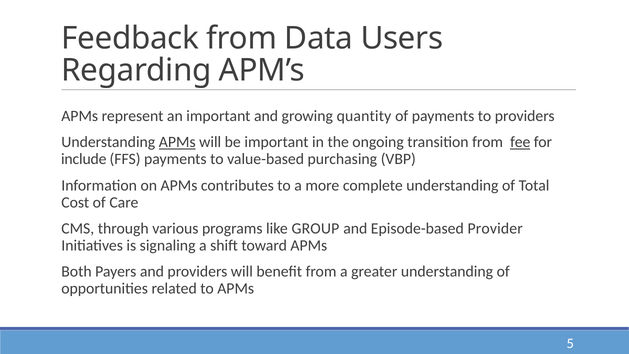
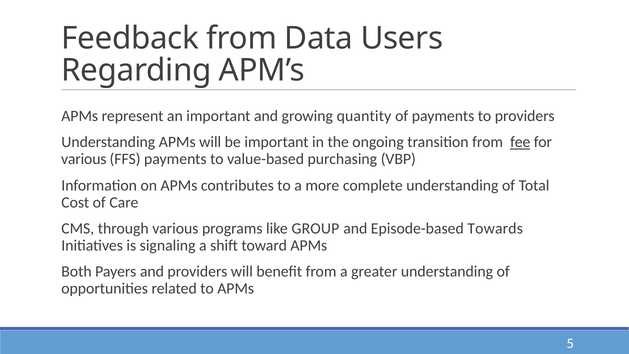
APMs underline: present -> none (177, 142)
include: include -> various (84, 159)
Provider: Provider -> Towards (495, 228)
